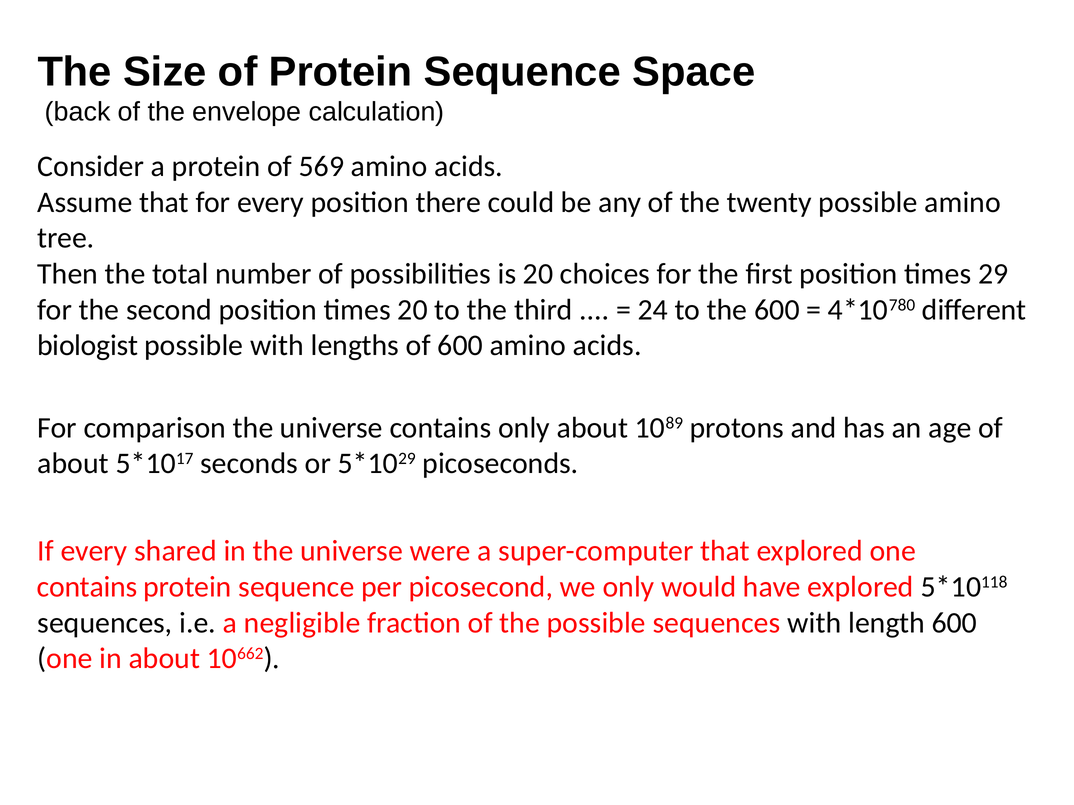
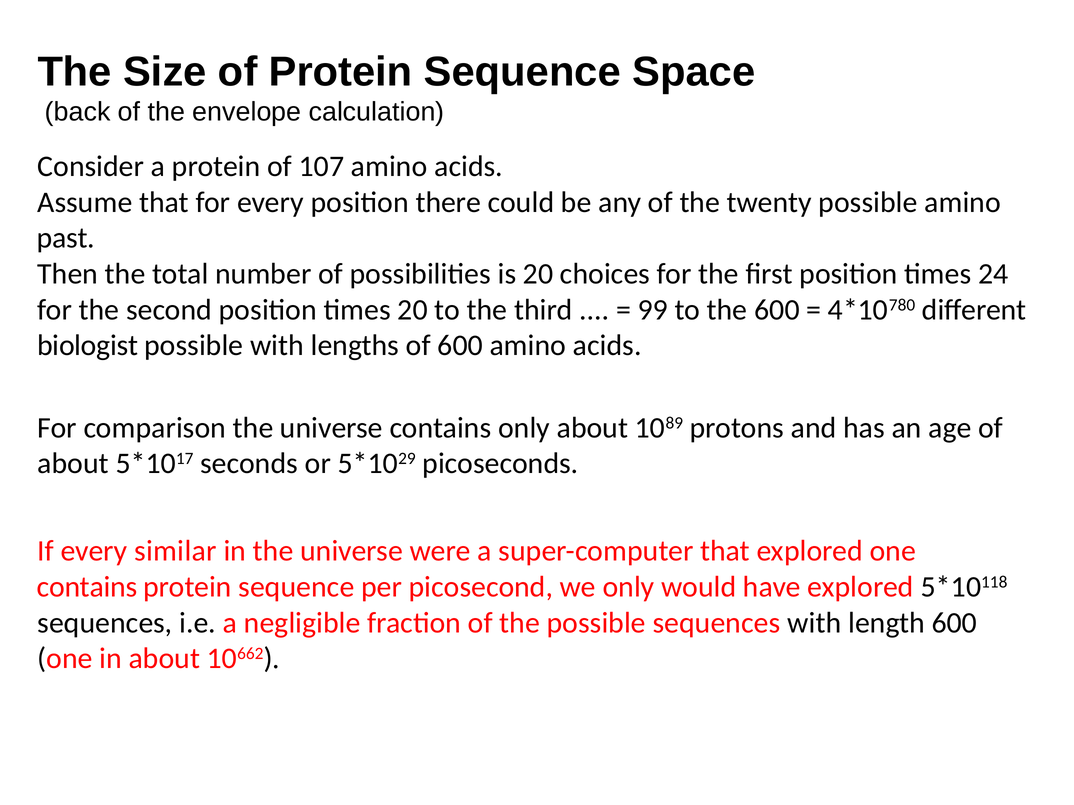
569: 569 -> 107 (321, 167)
tree: tree -> past (66, 238)
29: 29 -> 24 (993, 274)
24: 24 -> 99 (653, 310)
shared: shared -> similar (175, 551)
